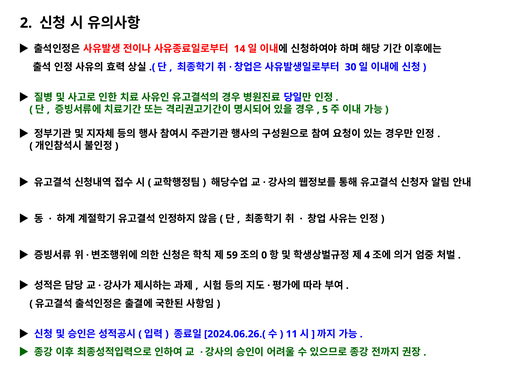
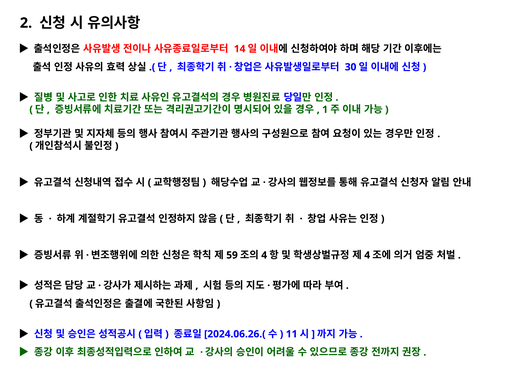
5: 5 -> 1 (325, 110)
0: 0 -> 4 (264, 255)
